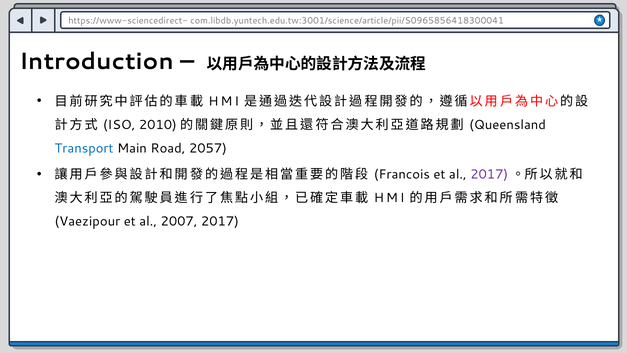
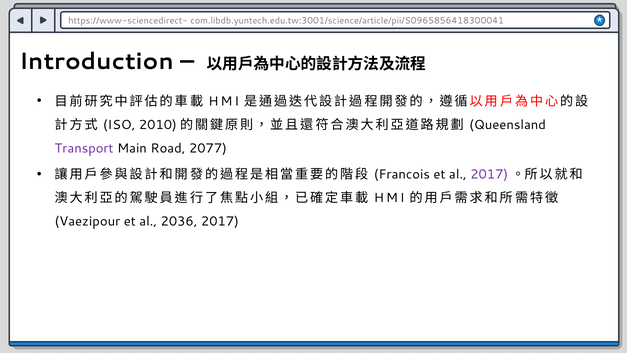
Transport colour: blue -> purple (84, 148)
2057: 2057 -> 2077 (208, 148)
2007: 2007 -> 2036 (179, 221)
